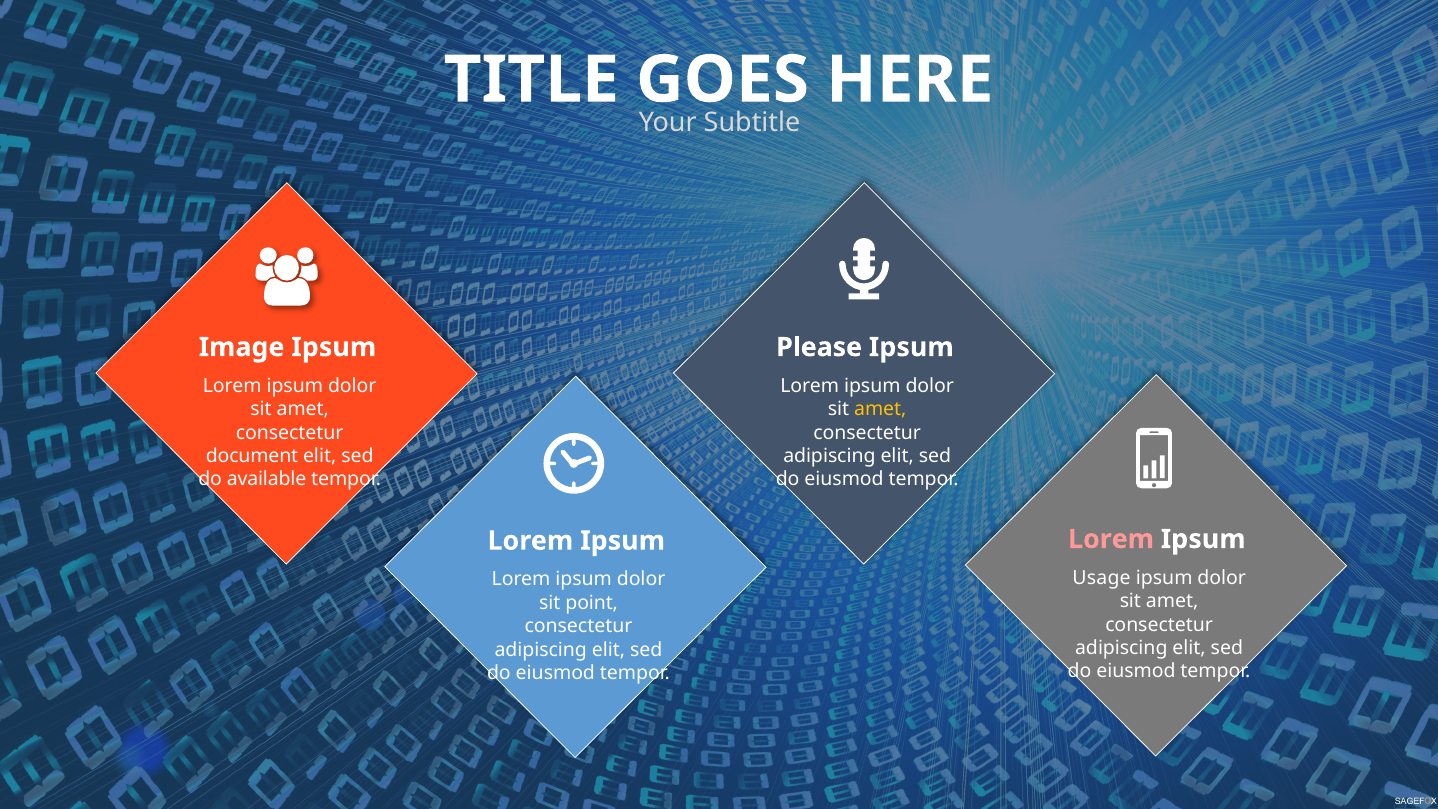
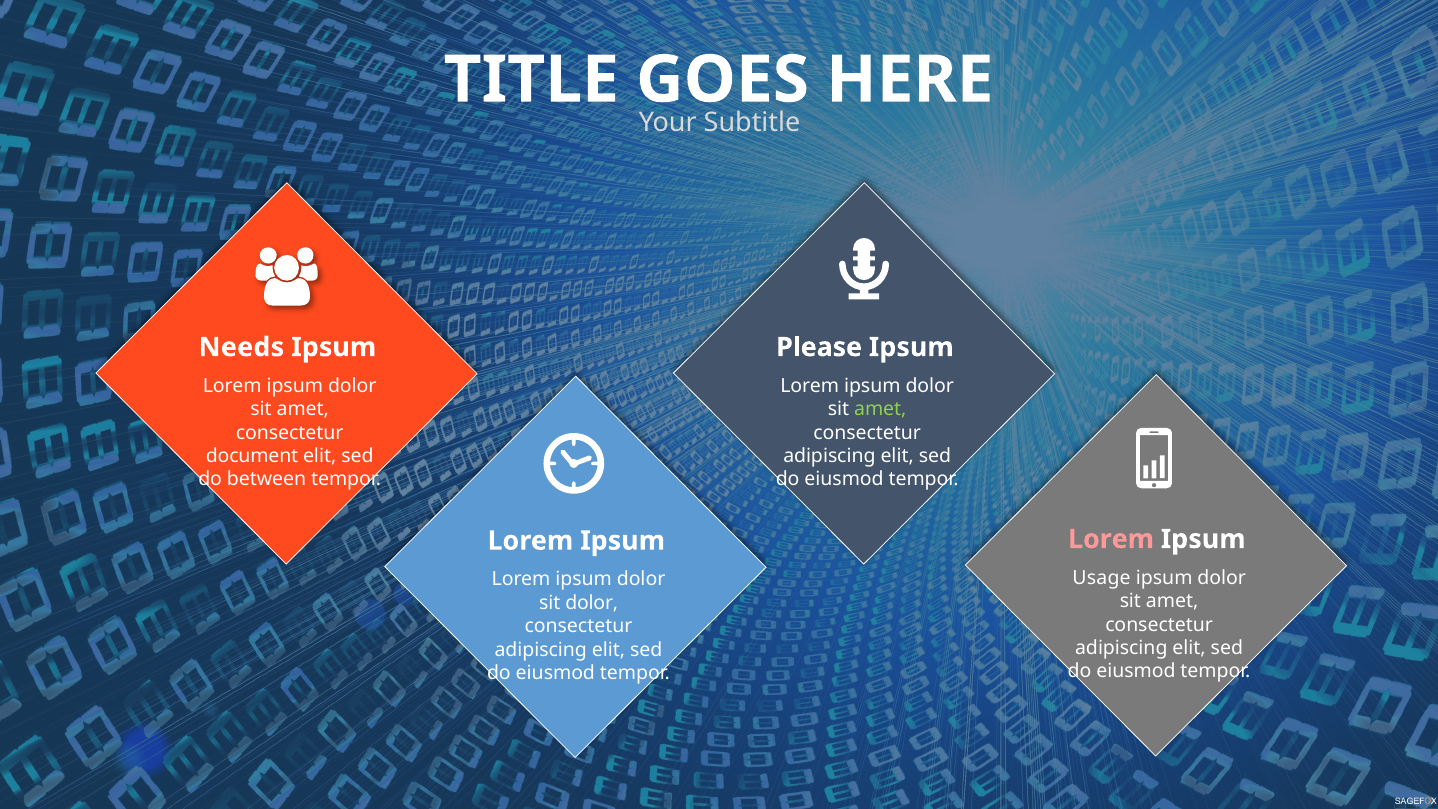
Image: Image -> Needs (241, 347)
amet colour: yellow -> light green (880, 409)
available: available -> between (266, 479)
sit point: point -> dolor (592, 603)
